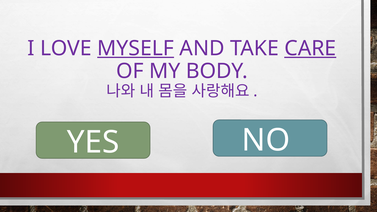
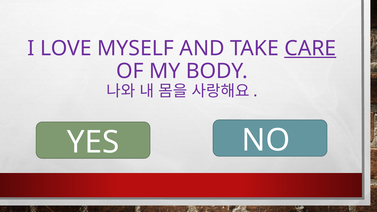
MYSELF underline: present -> none (136, 48)
